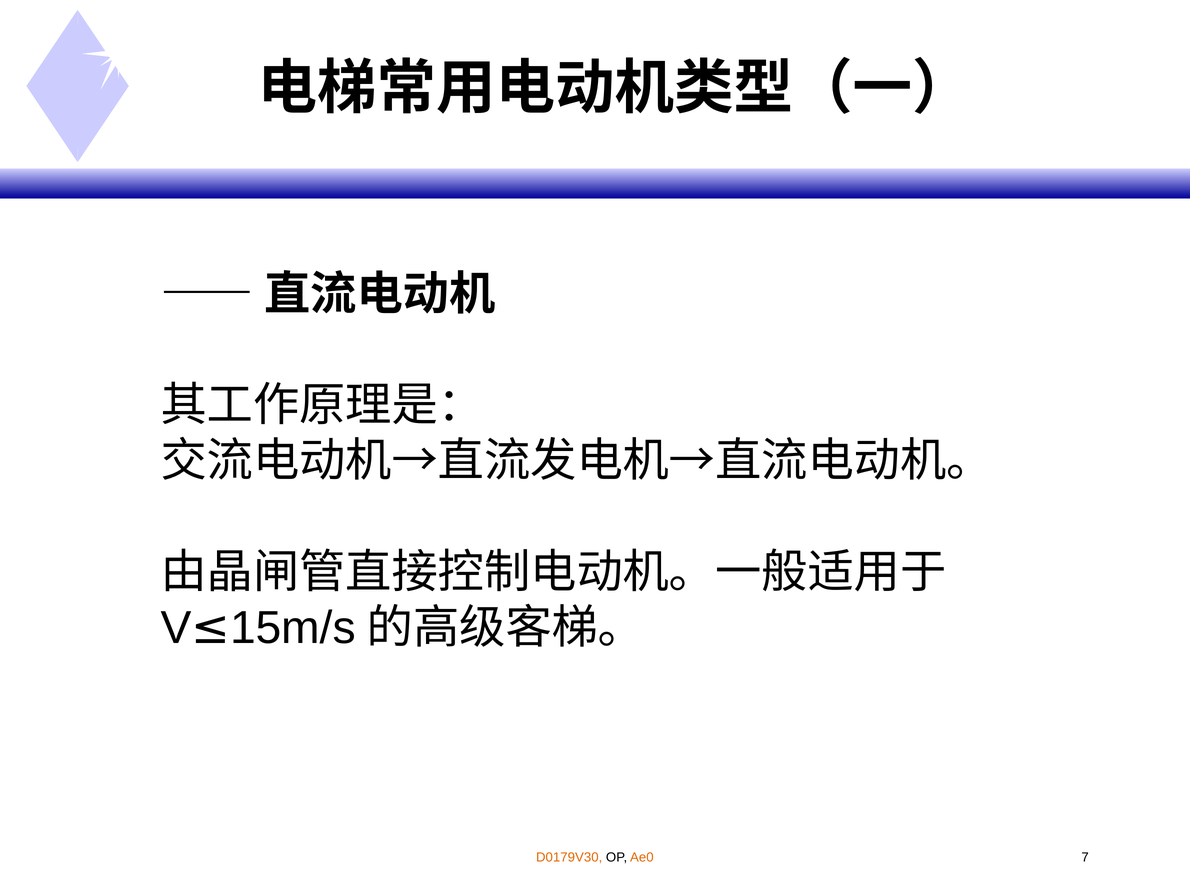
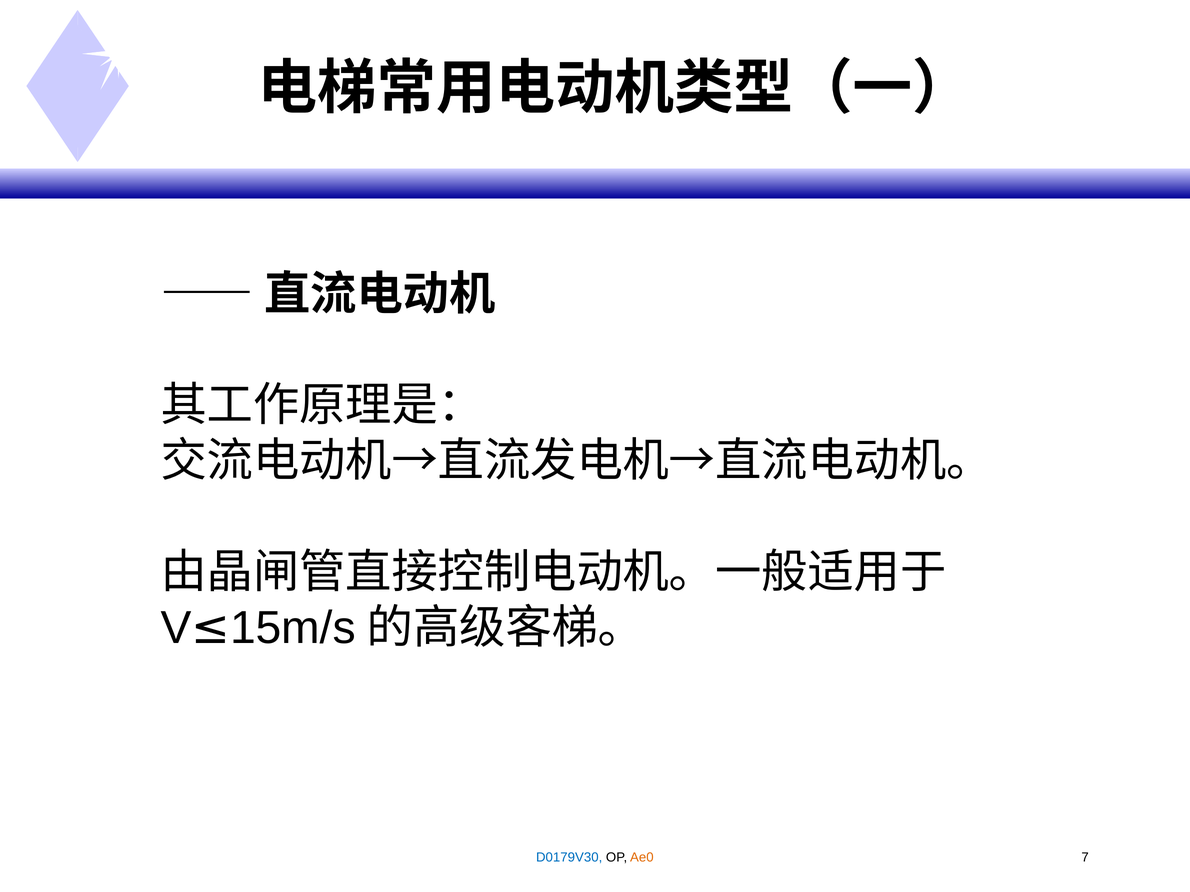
D0179V30 colour: orange -> blue (569, 858)
